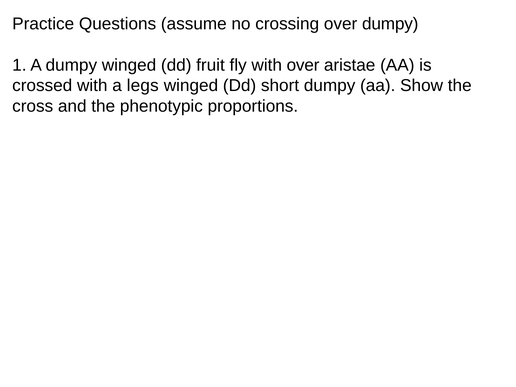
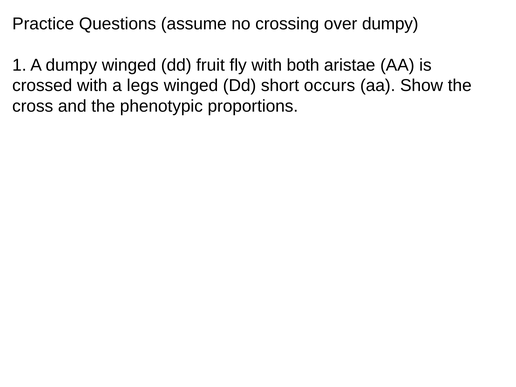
with over: over -> both (303, 65)
short dumpy: dumpy -> occurs (330, 86)
